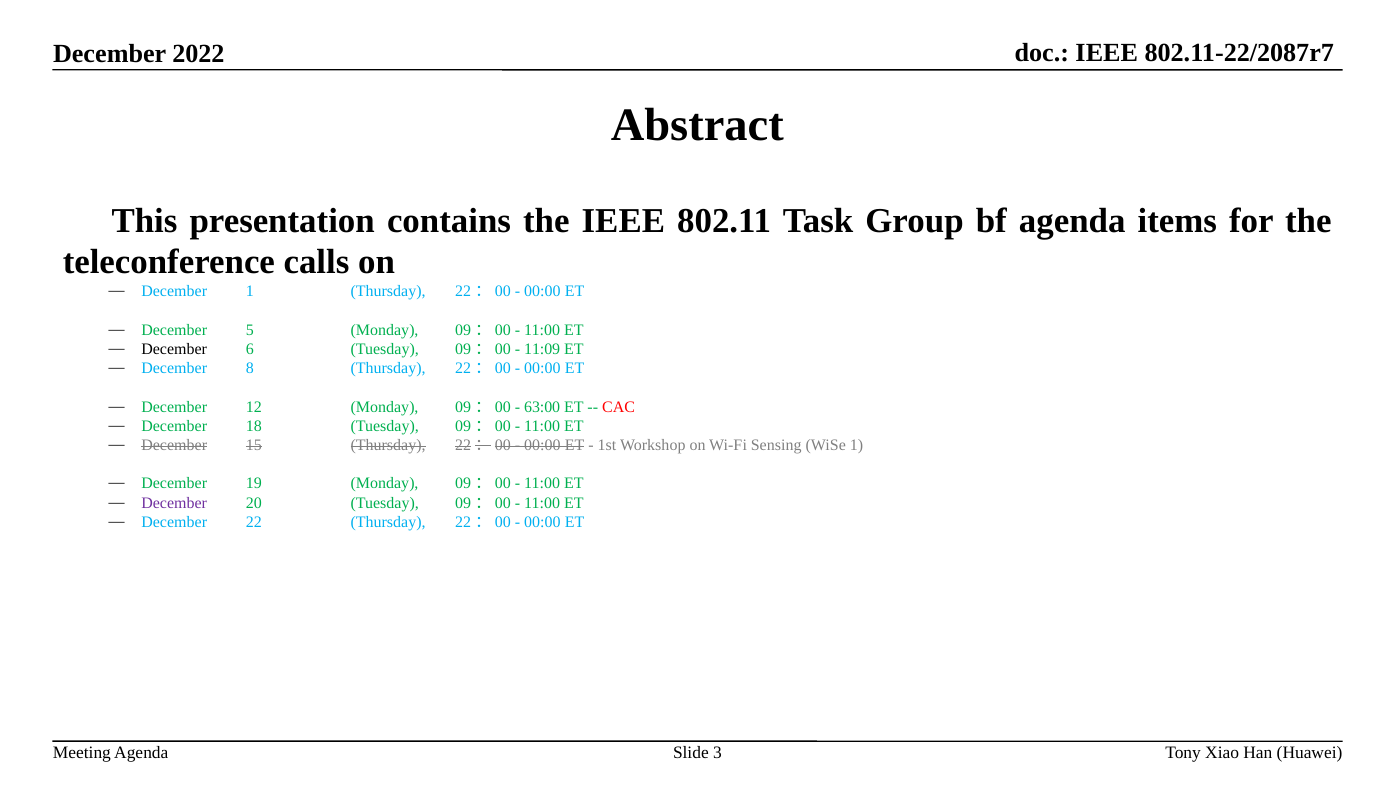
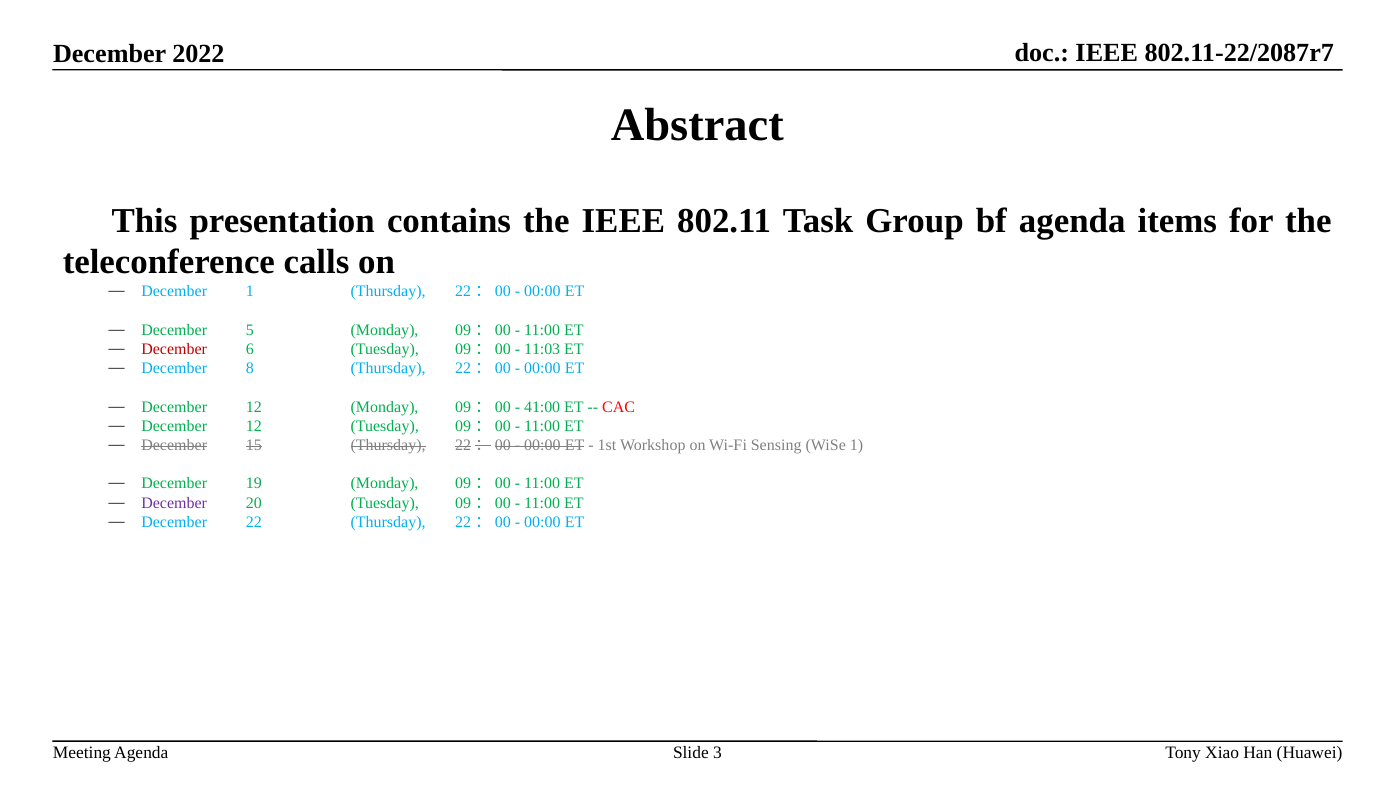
December colour: black -> red (174, 349)
11:09: 11:09 -> 11:03 (542, 349)
63:00: 63:00 -> 41:00 (542, 407)
18: 18 -> 12 (254, 426)
